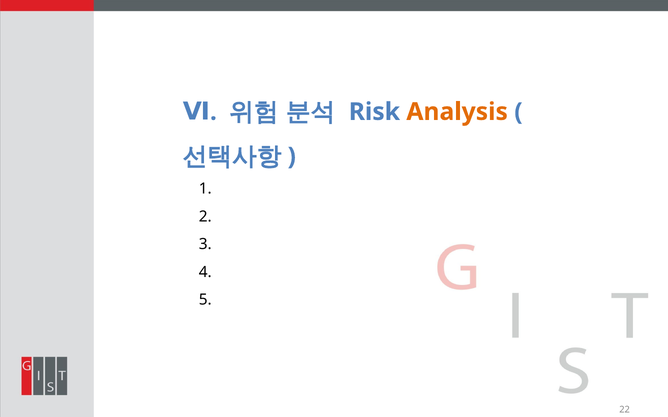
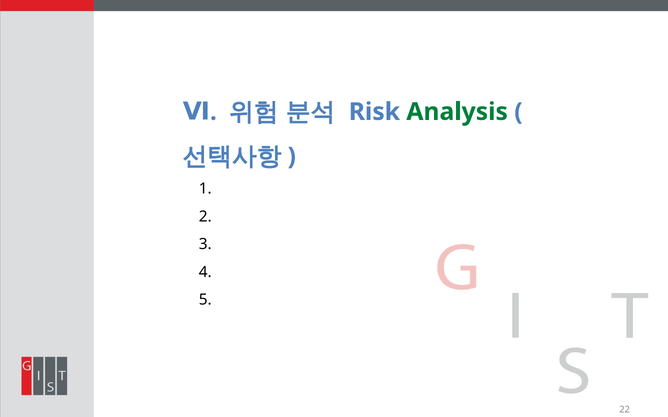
Analysis colour: orange -> green (457, 112)
